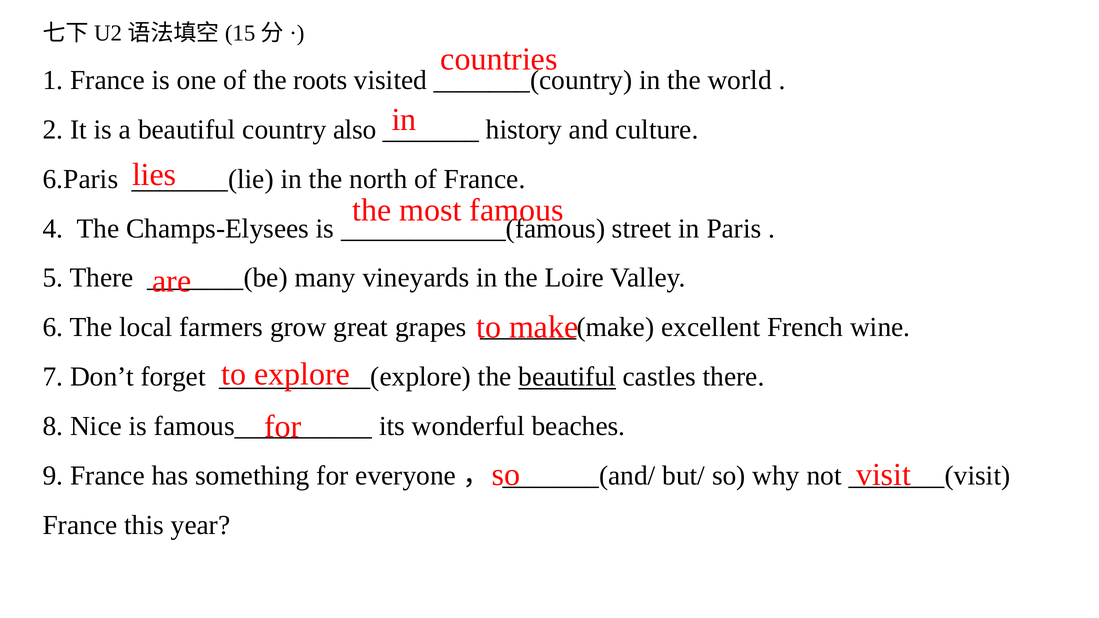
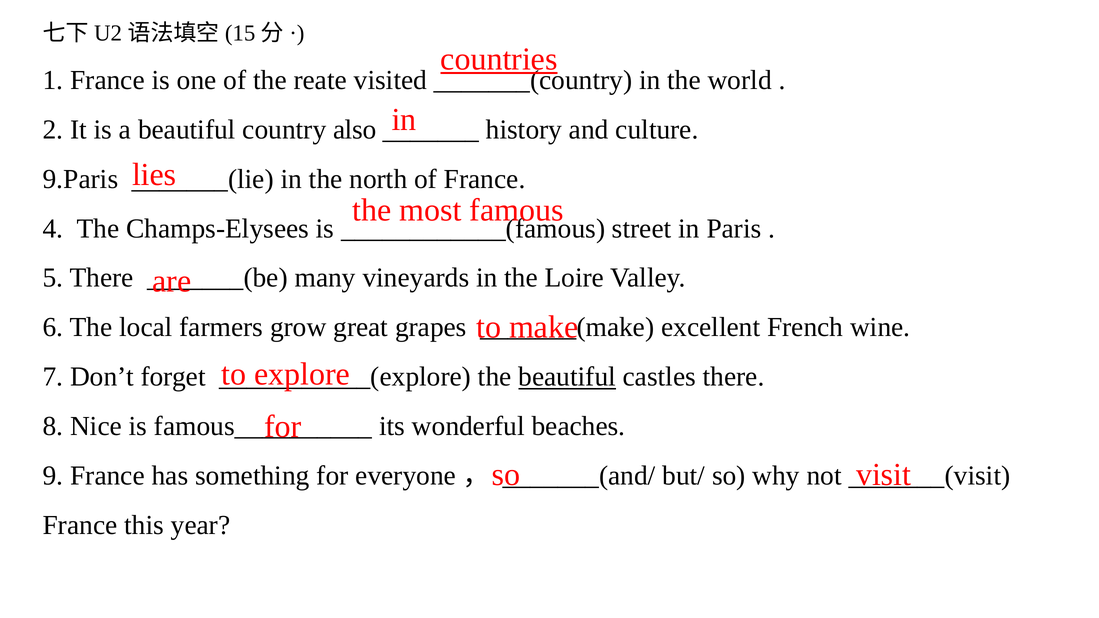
countries underline: none -> present (499, 59)
roots: roots -> reate (320, 80)
6.Paris: 6.Paris -> 9.Paris (80, 179)
